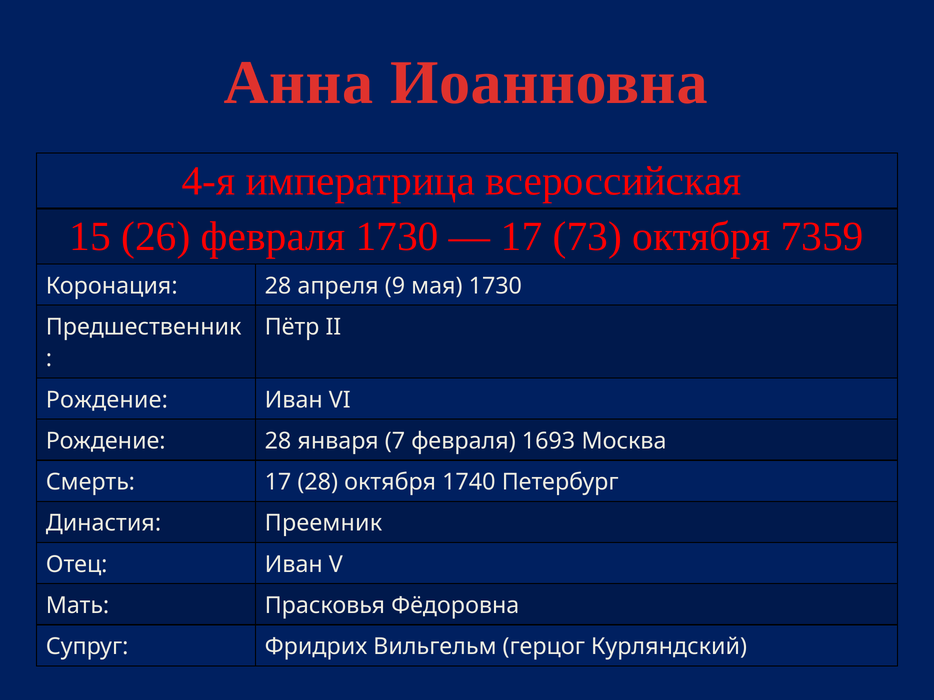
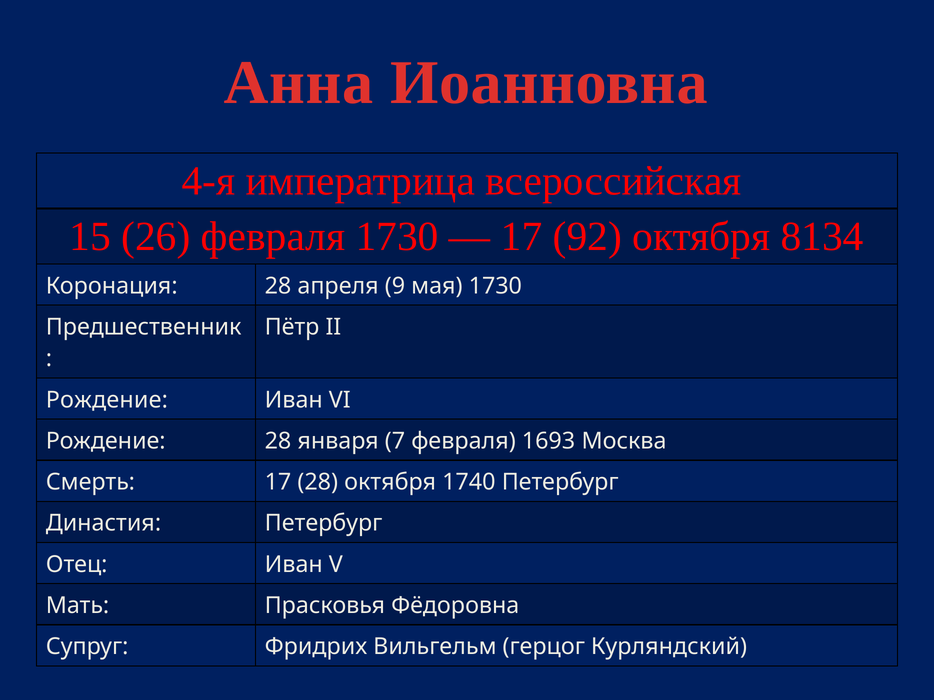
73: 73 -> 92 (587, 237)
7359: 7359 -> 8134 (822, 237)
Династия Преемник: Преемник -> Петербург (324, 524)
